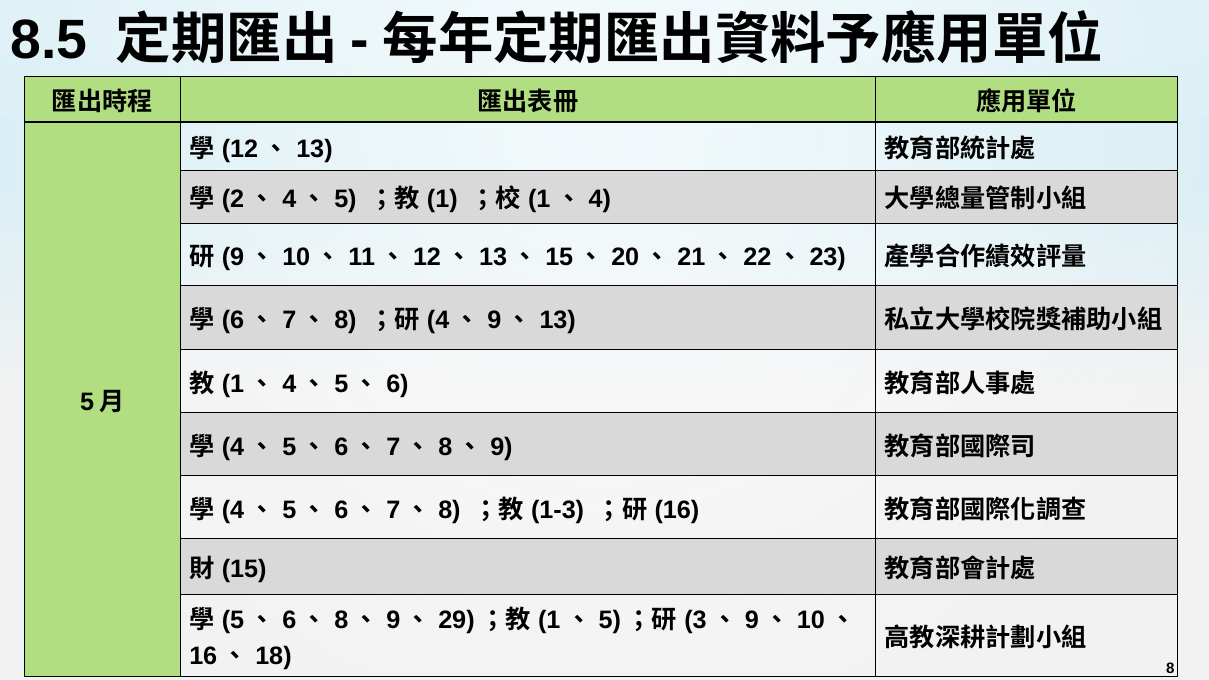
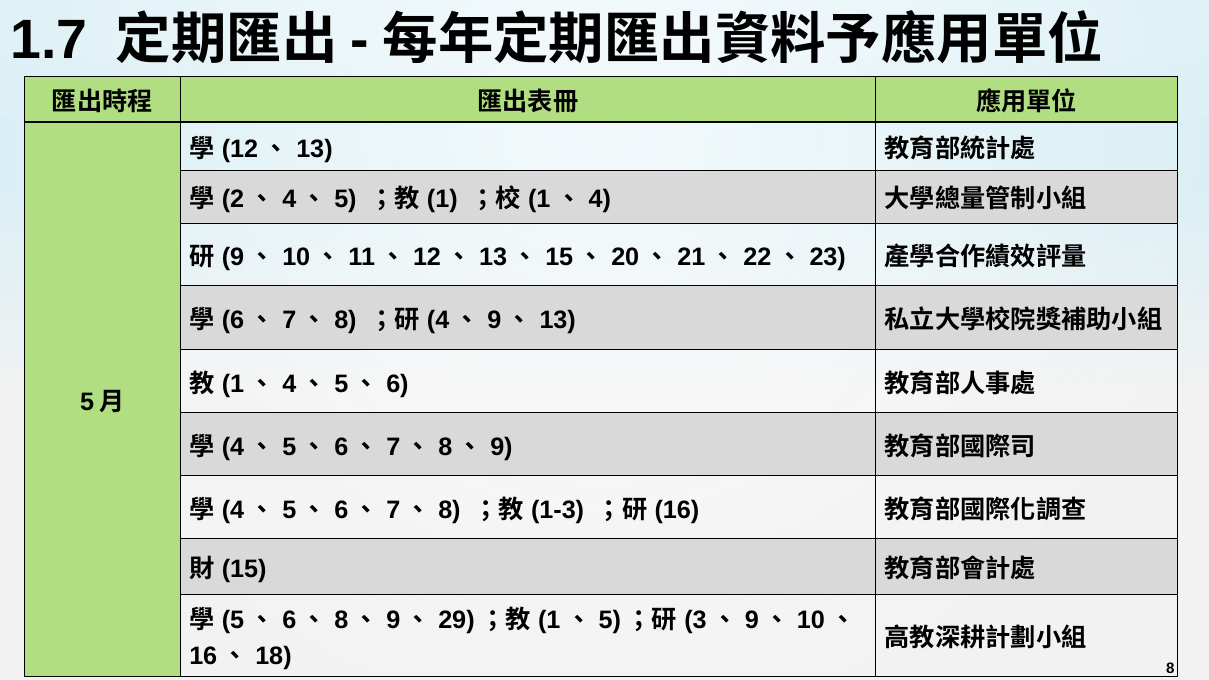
8.5: 8.5 -> 1.7 (49, 40)
